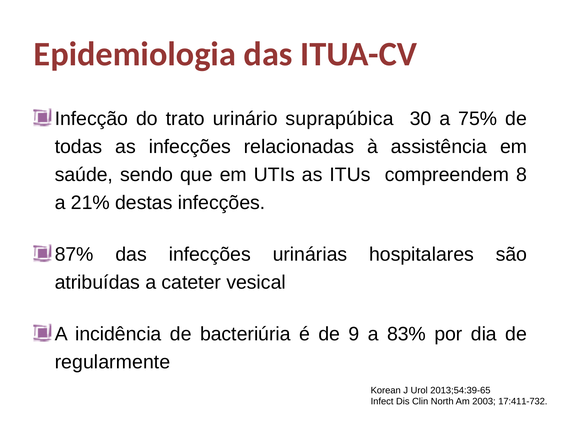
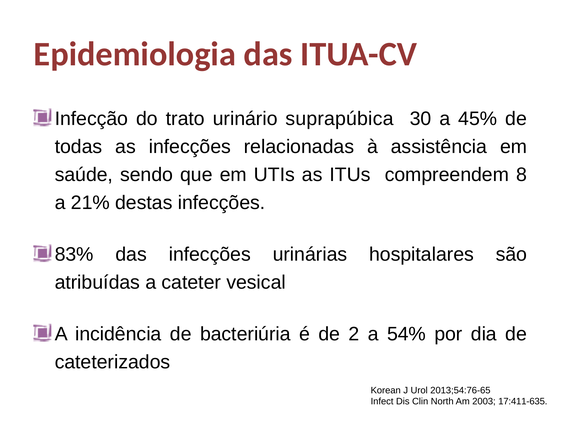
75%: 75% -> 45% (478, 119)
87%: 87% -> 83% (74, 254)
9: 9 -> 2 (354, 334)
83%: 83% -> 54% (406, 334)
regularmente: regularmente -> cateterizados (113, 362)
2013;54:39-65: 2013;54:39-65 -> 2013;54:76-65 (460, 390)
17:411-732: 17:411-732 -> 17:411-635 (523, 401)
